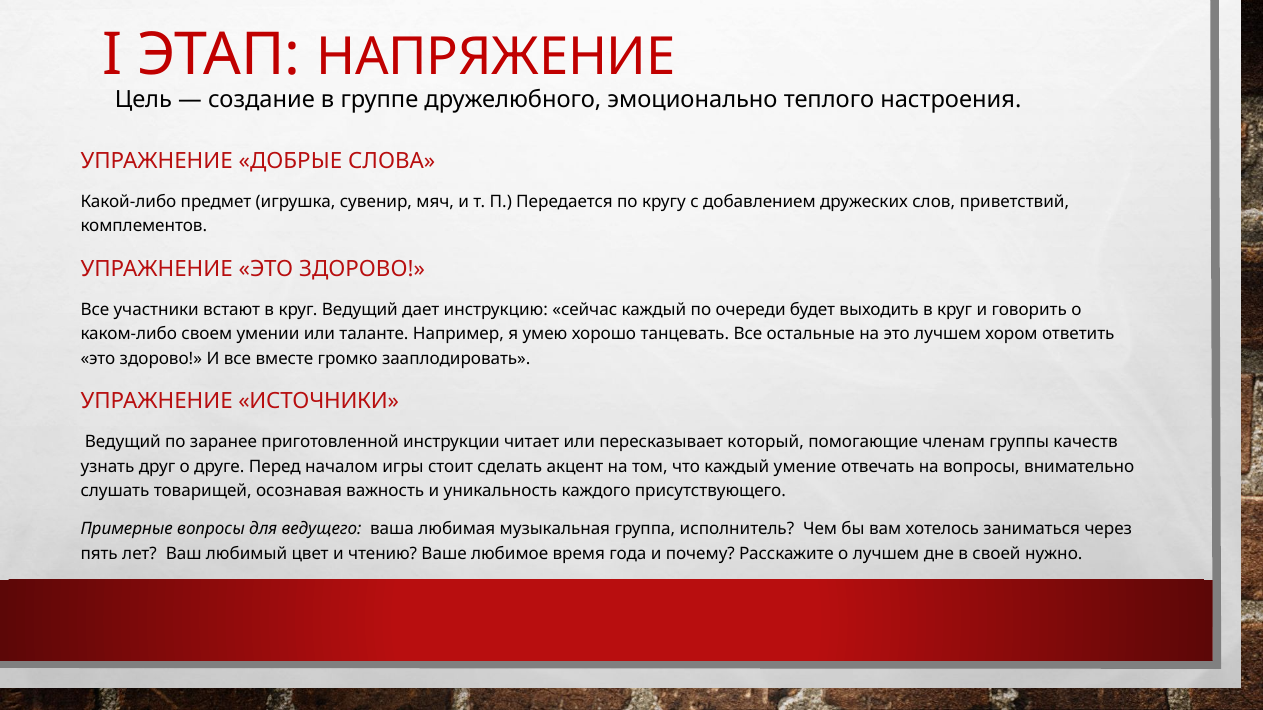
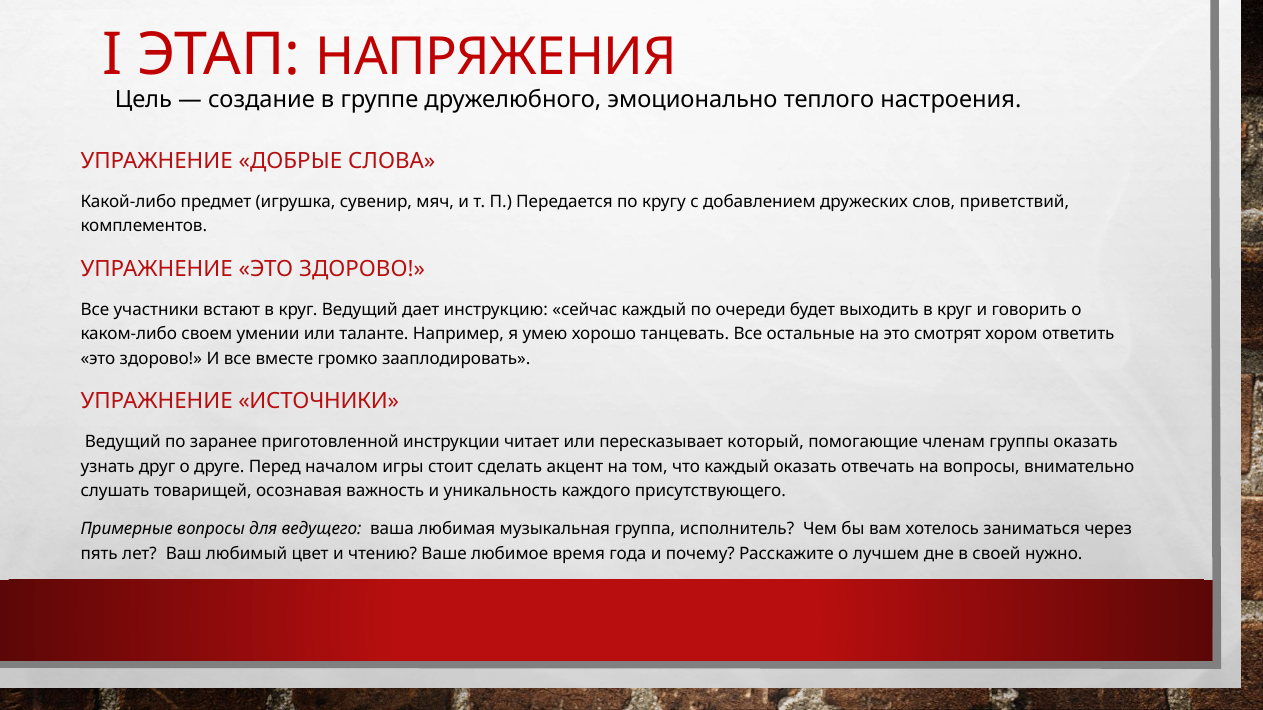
НАПРЯЖЕНИЕ: НАПРЯЖЕНИЕ -> НАПРЯЖЕНИЯ (496, 57)
это лучшем: лучшем -> смотрят (948, 334)
группы качеств: качеств -> оказать (1086, 442)
каждый умение: умение -> оказать (805, 467)
